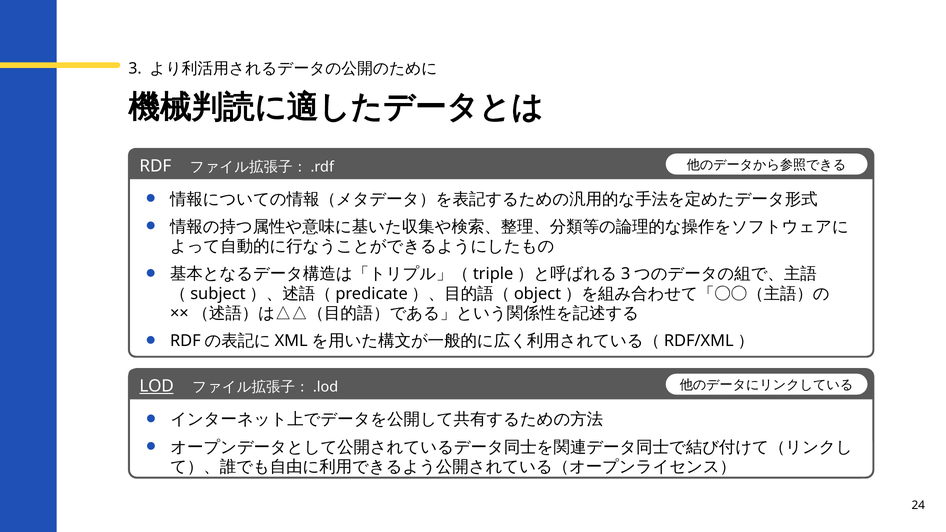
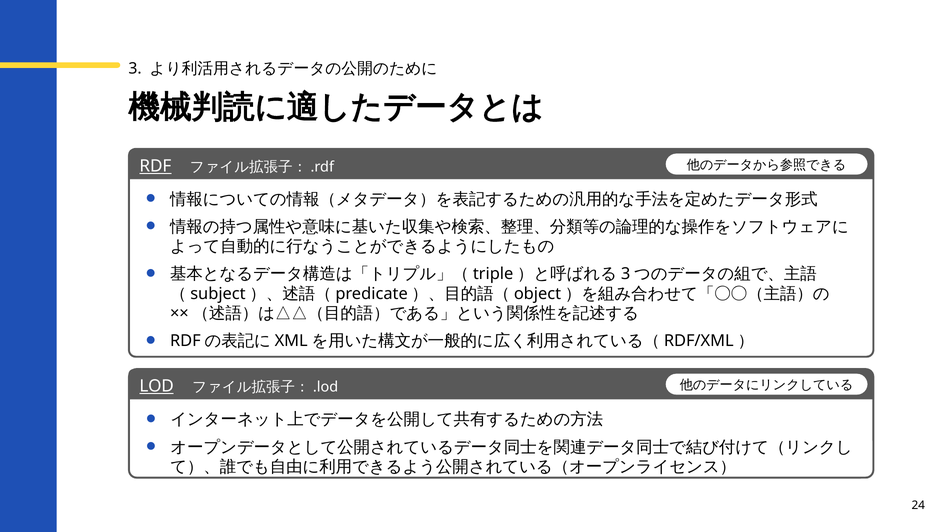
RDF underline: none -> present (155, 166)
